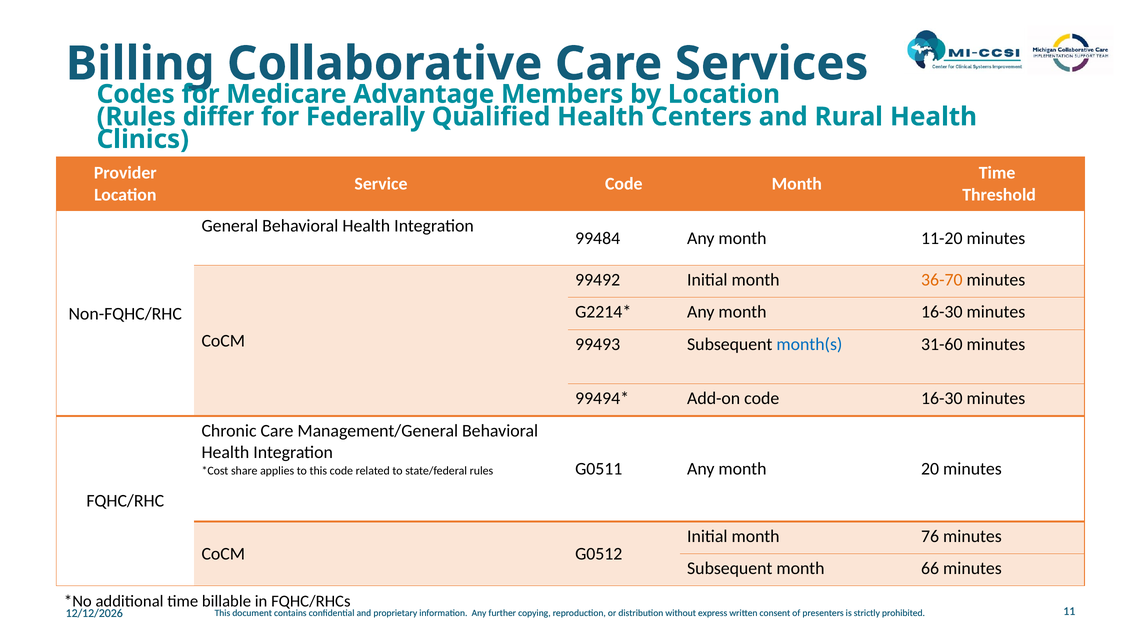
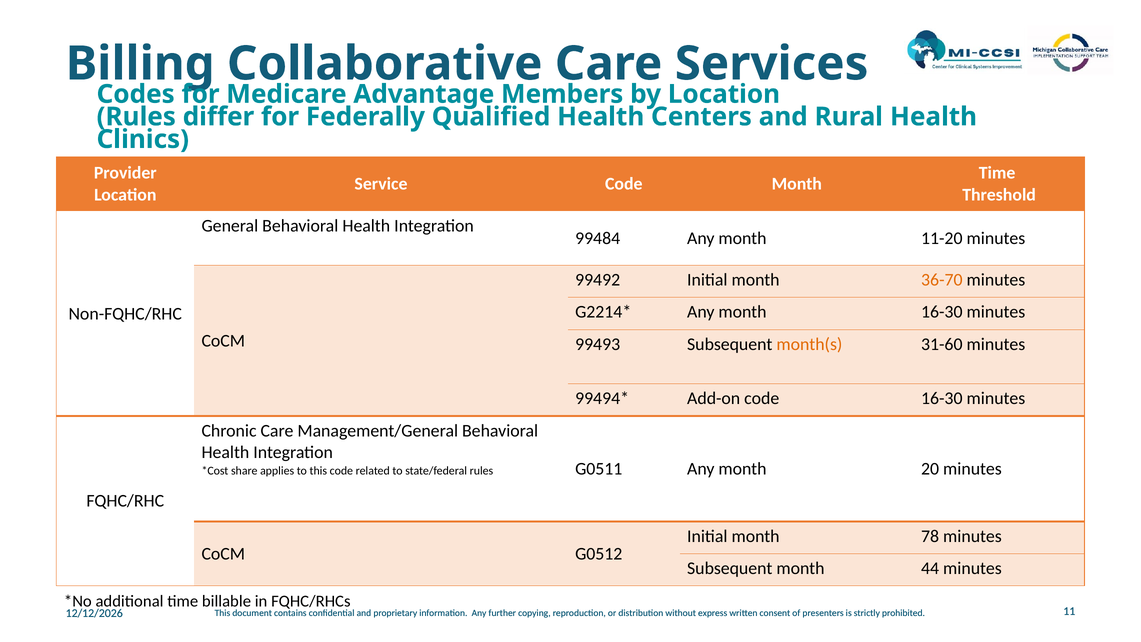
month(s colour: blue -> orange (809, 344)
76: 76 -> 78 (930, 536)
66: 66 -> 44 (930, 568)
